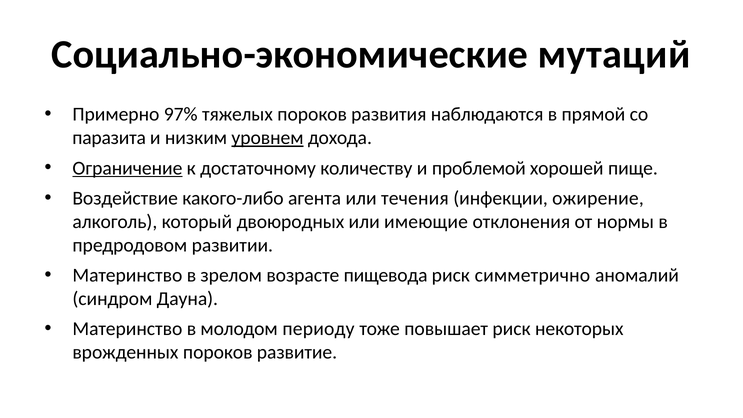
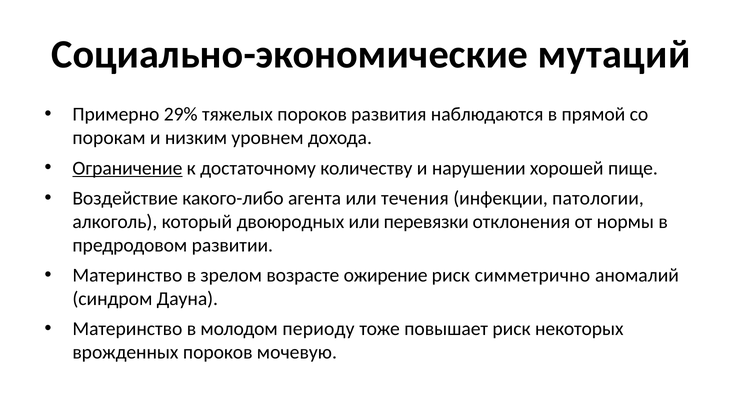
97%: 97% -> 29% (181, 114)
паразита: паразита -> порокам (109, 138)
уровнем underline: present -> none (267, 138)
проблемой: проблемой -> нарушении (479, 168)
ожирение: ожирение -> патологии (598, 198)
имеющие: имеющие -> перевязки (426, 222)
пищевода: пищевода -> ожирение (386, 275)
развитие: развитие -> мочевую (297, 352)
